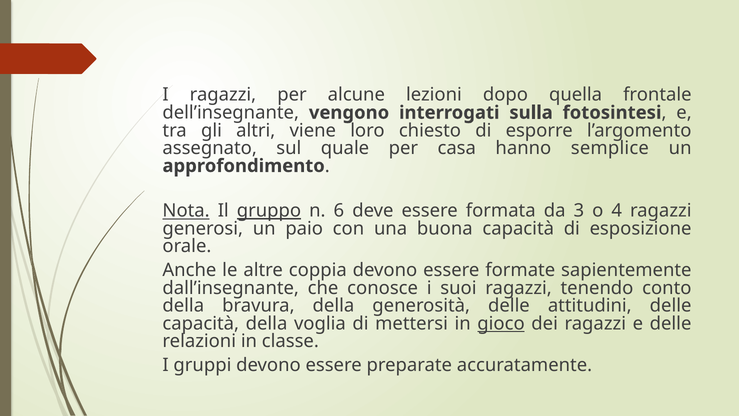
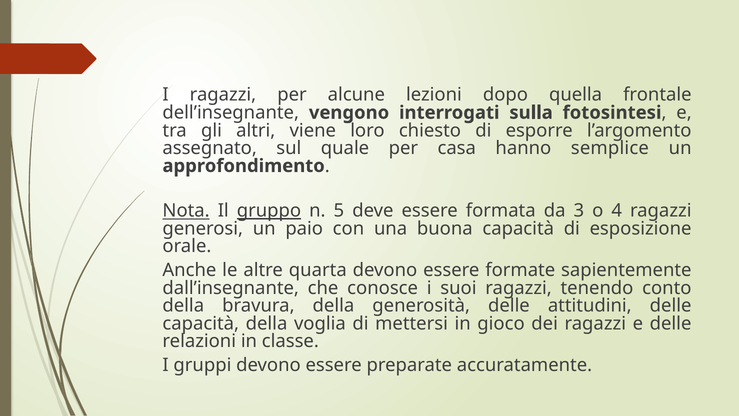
6: 6 -> 5 (339, 211)
coppia: coppia -> quarta (318, 270)
gioco underline: present -> none (501, 323)
